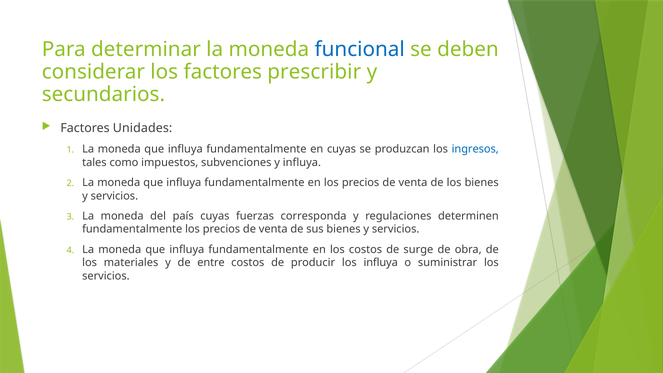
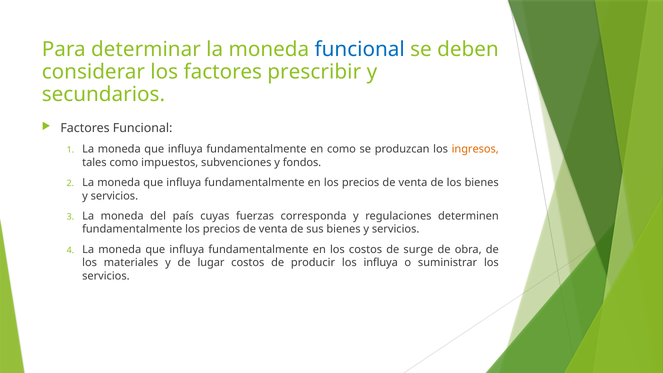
Factores Unidades: Unidades -> Funcional (143, 128)
en cuyas: cuyas -> como (341, 149)
ingresos colour: blue -> orange (475, 149)
y influya: influya -> fondos (302, 162)
entre: entre -> lugar (211, 263)
